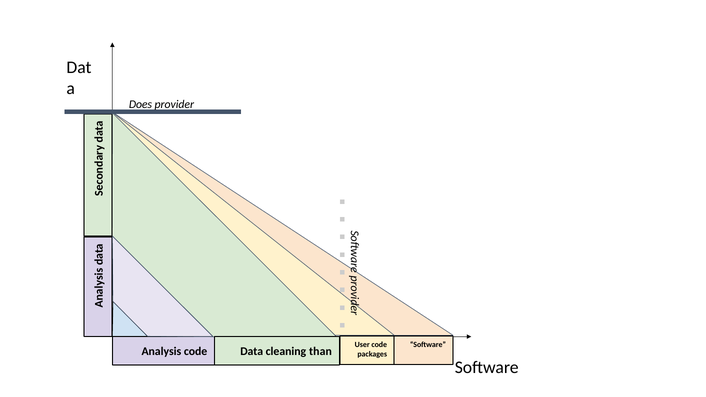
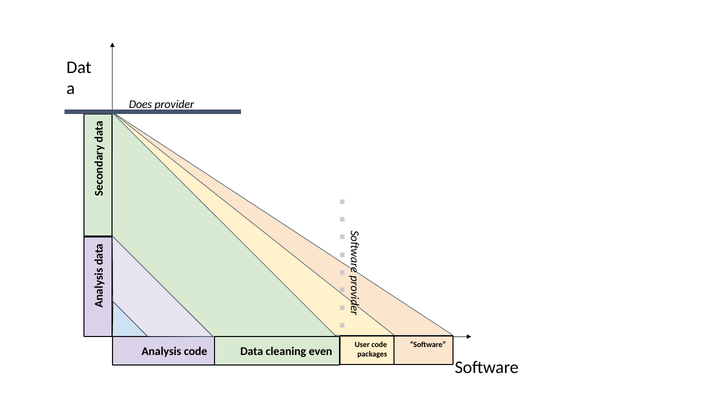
than: than -> even (321, 352)
